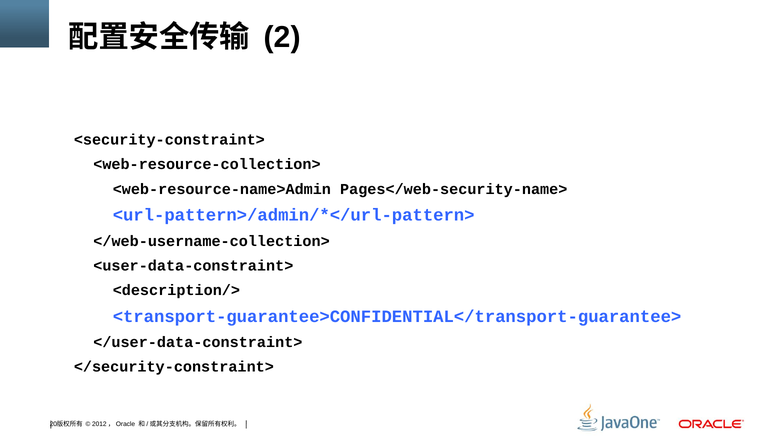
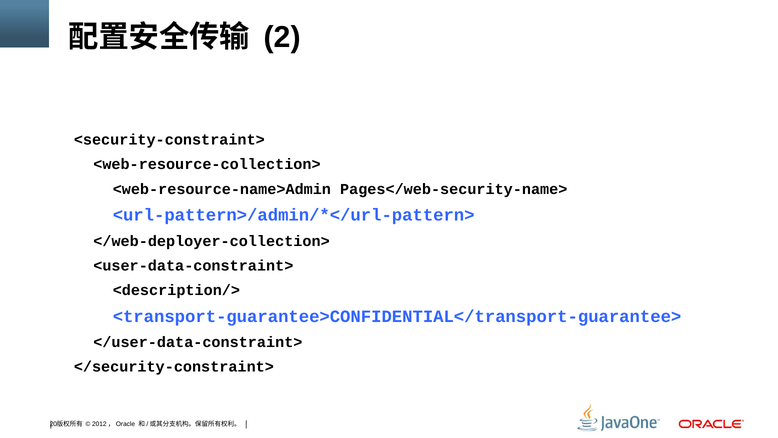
</web-username-collection>: </web-username-collection> -> </web-deployer-collection> (212, 241)
